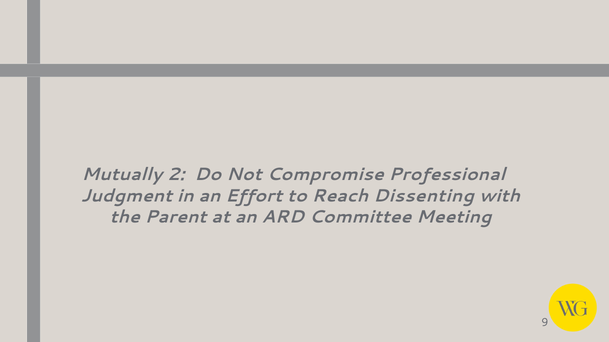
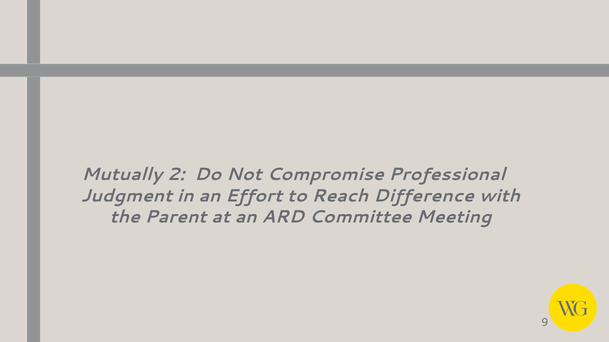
Dissenting: Dissenting -> Difference (424, 196)
